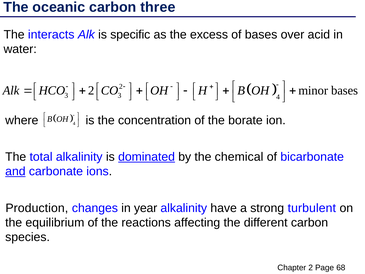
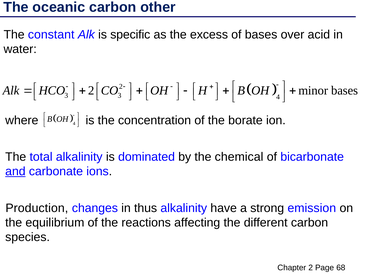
three: three -> other (158, 7)
interacts: interacts -> constant (51, 34)
dominated underline: present -> none (147, 157)
year: year -> thus (146, 208)
turbulent: turbulent -> emission (312, 208)
